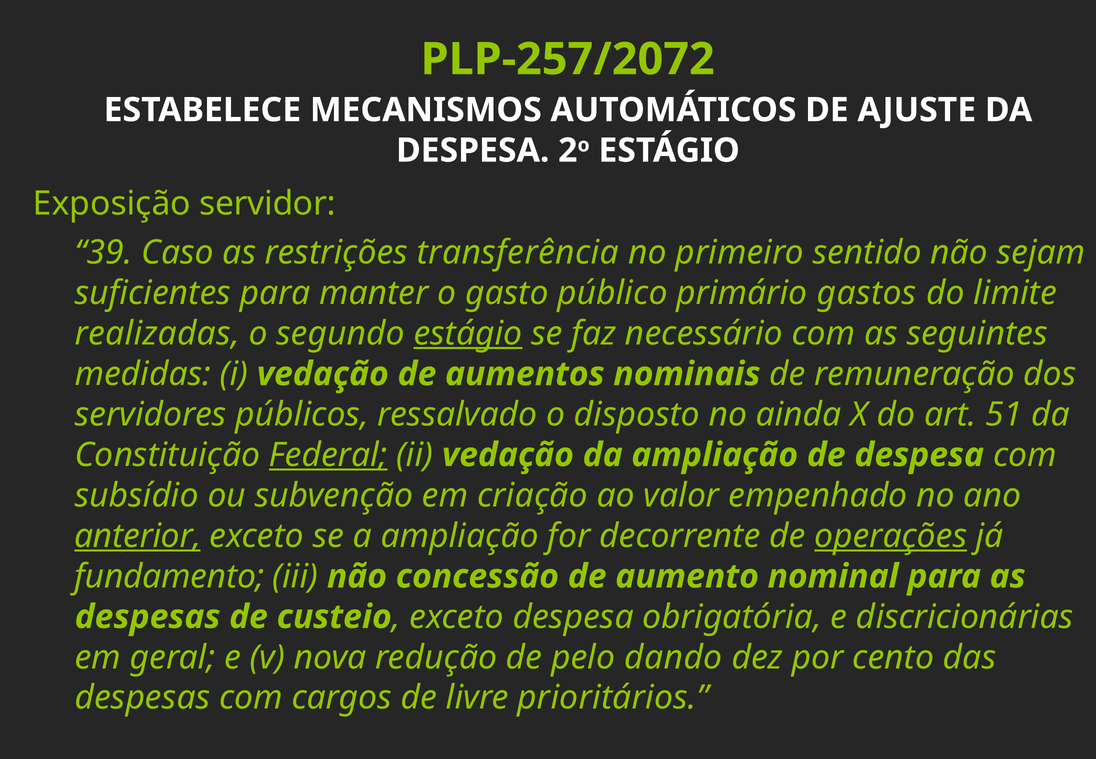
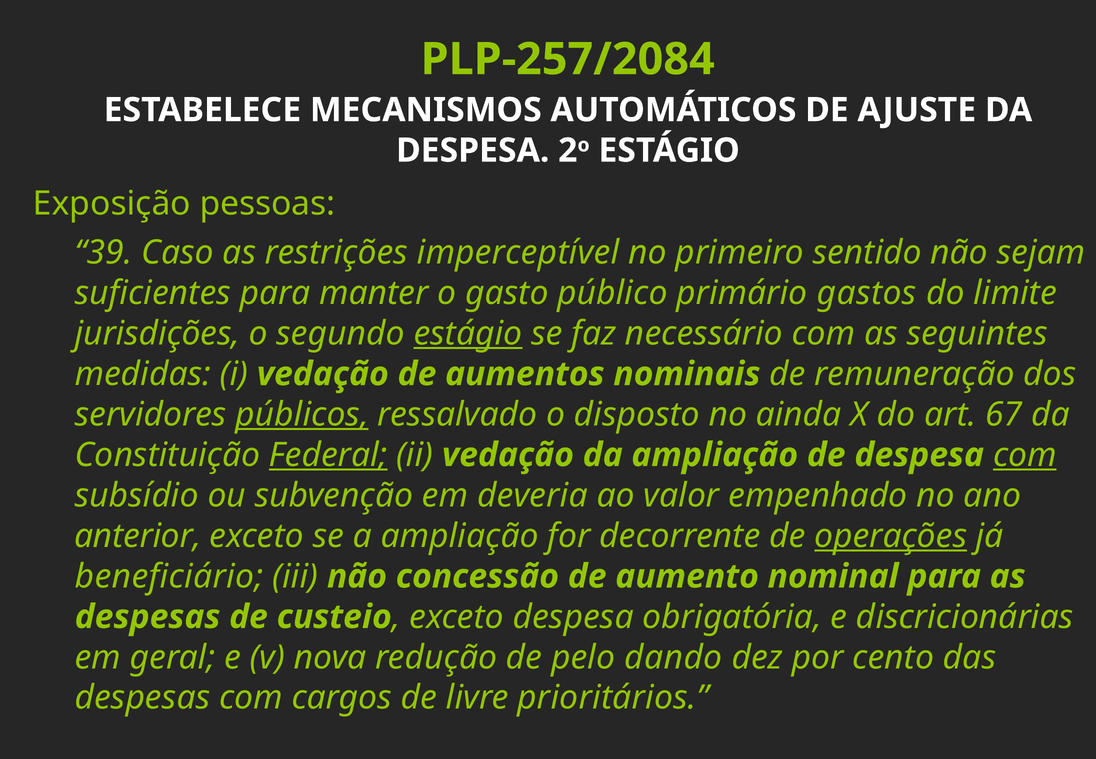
PLP-257/2072: PLP-257/2072 -> PLP-257/2084 (568, 59)
servidor: servidor -> pessoas (267, 204)
transferência: transferência -> imperceptível (518, 253)
realizadas: realizadas -> jurisdições (157, 333)
públicos underline: none -> present (302, 414)
51: 51 -> 67 (1004, 414)
com underline: none -> present (1025, 455)
criação: criação -> deveria (532, 495)
anterior underline: present -> none (138, 536)
fundamento: fundamento -> beneficiário (169, 576)
